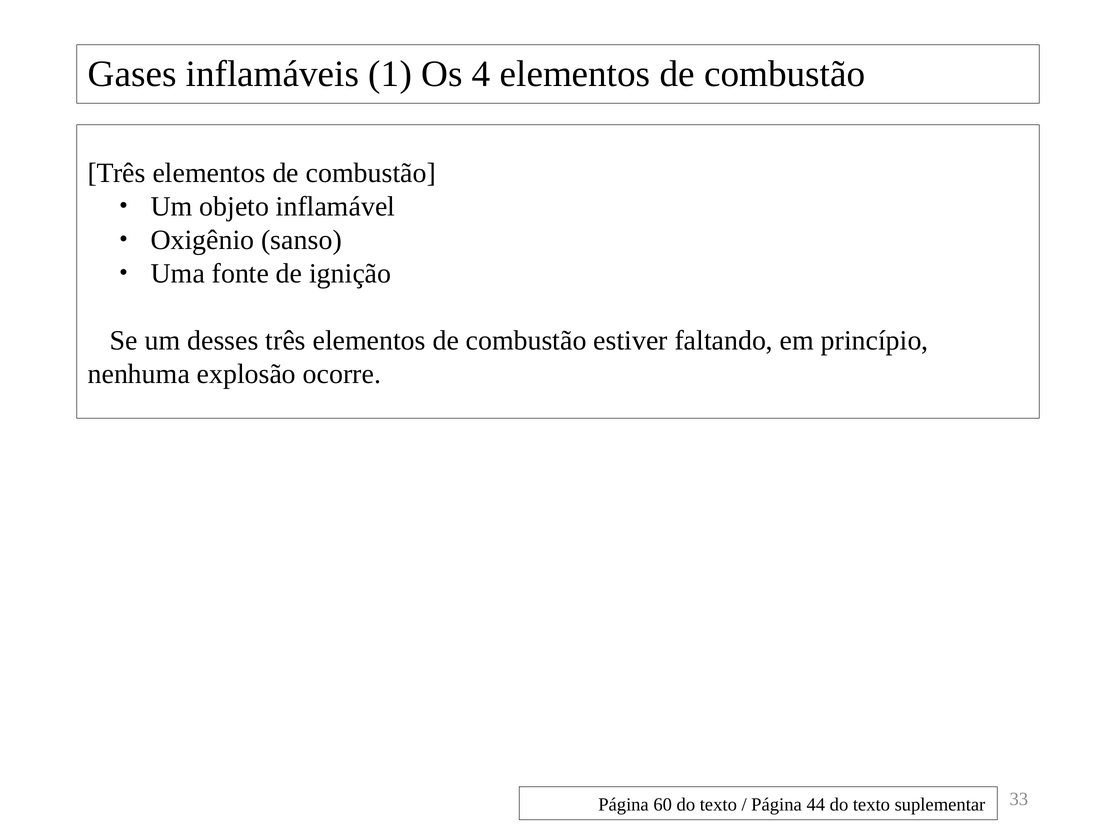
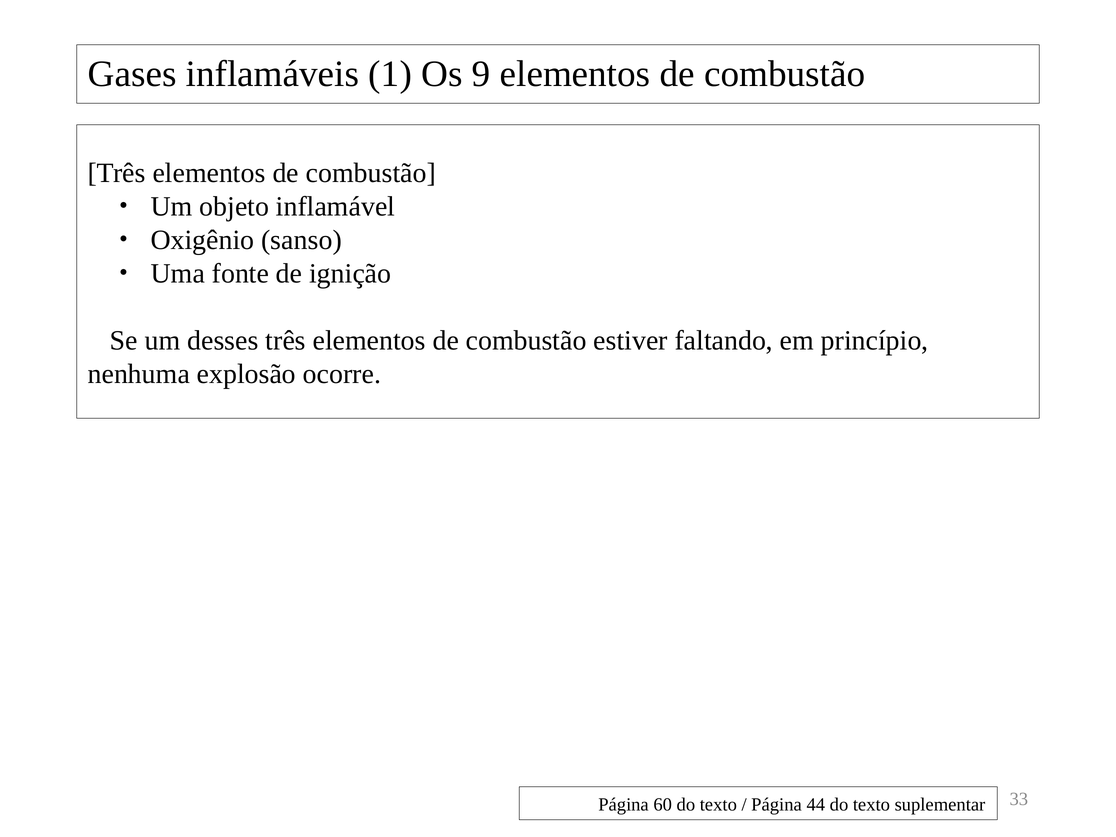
4: 4 -> 9 (481, 74)
